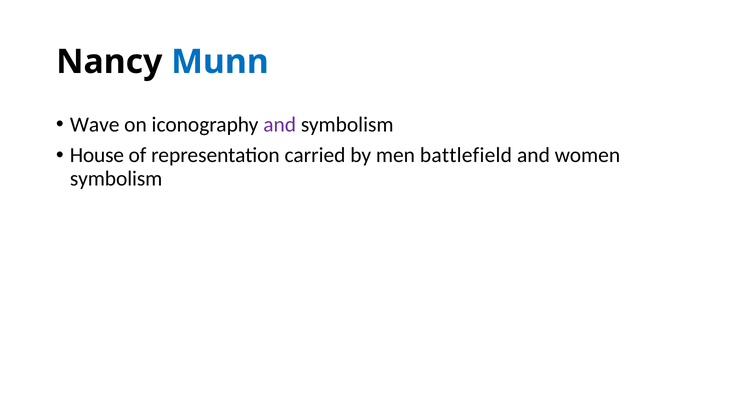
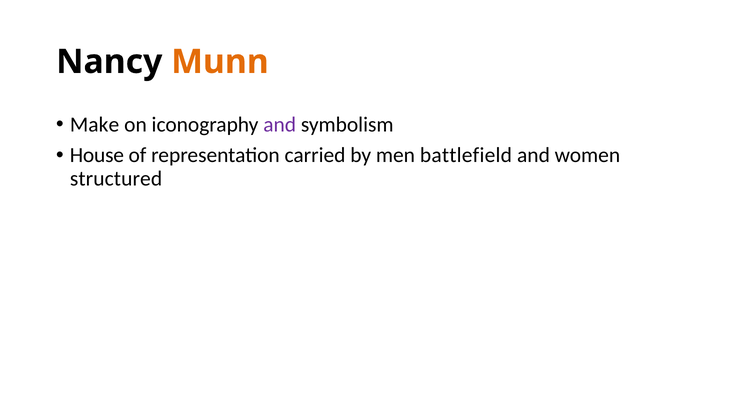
Munn colour: blue -> orange (220, 62)
Wave: Wave -> Make (95, 124)
symbolism: symbolism -> structured (116, 178)
